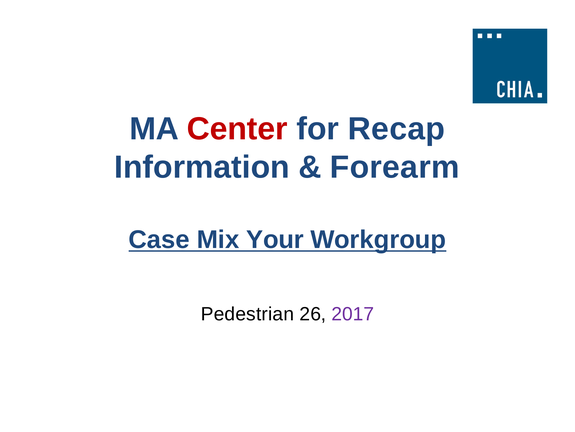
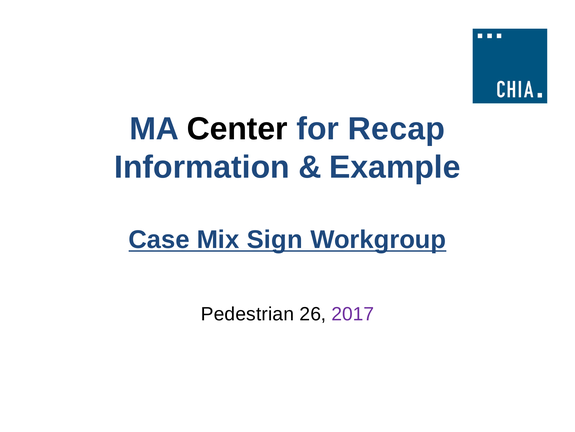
Center colour: red -> black (237, 129)
Forearm: Forearm -> Example (395, 167)
Your: Your -> Sign (275, 239)
